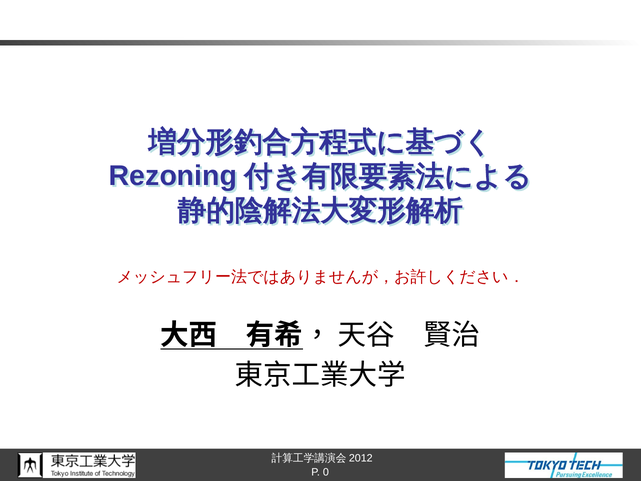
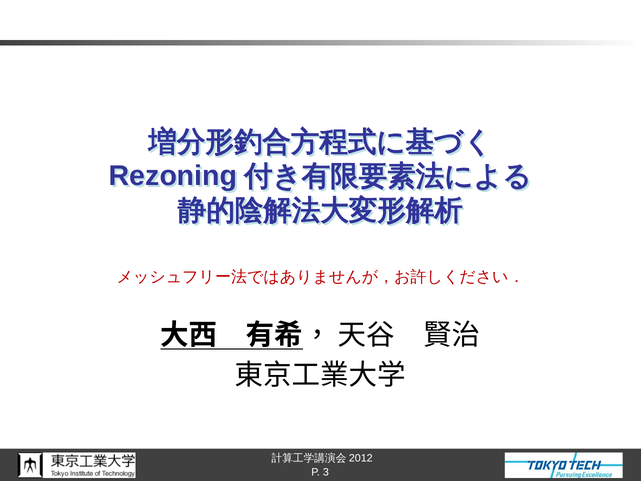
0: 0 -> 3 (326, 472)
